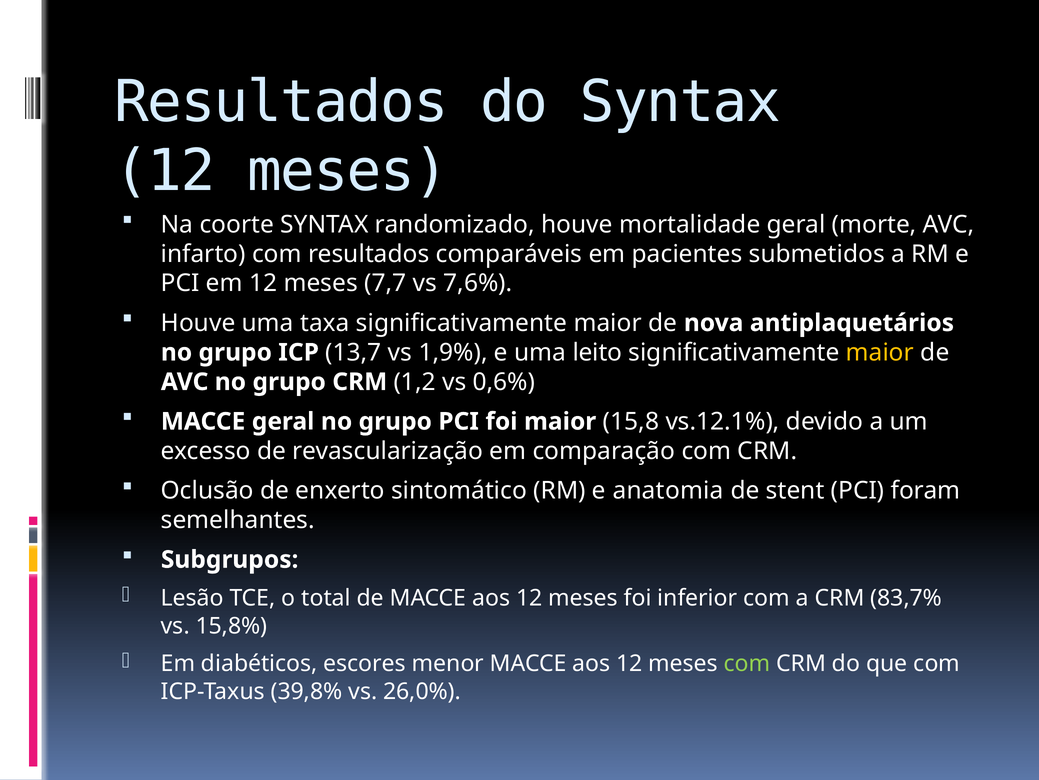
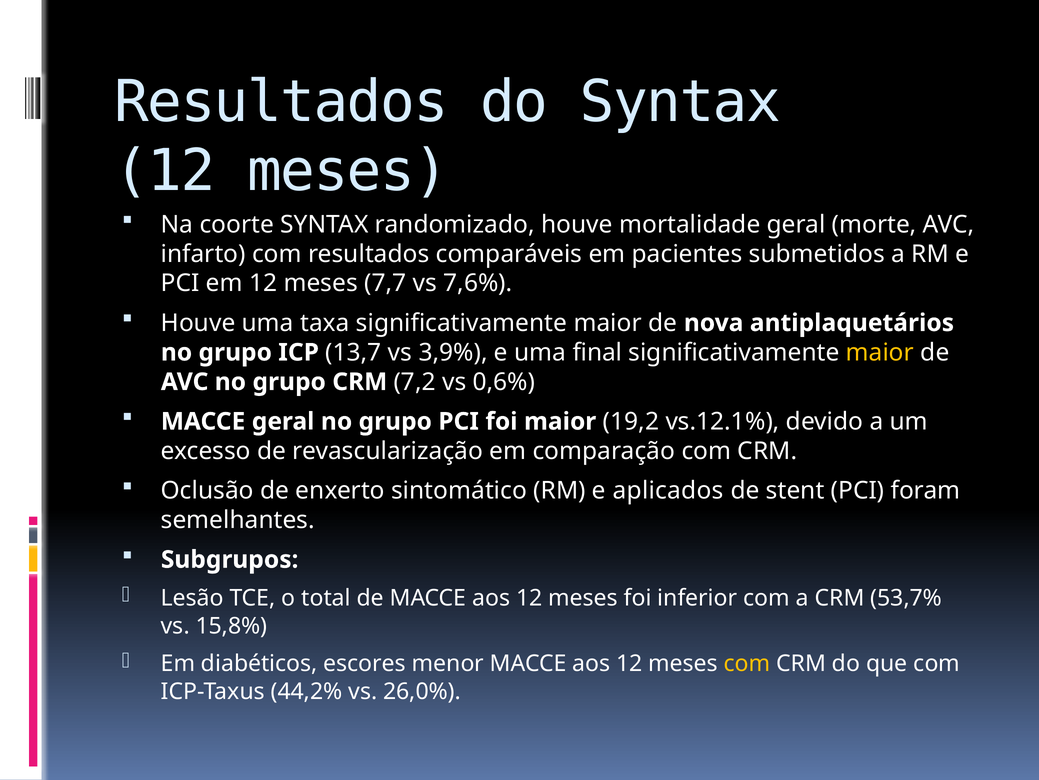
1,9%: 1,9% -> 3,9% (453, 352)
leito: leito -> final (597, 352)
1,2: 1,2 -> 7,2 (415, 382)
15,8: 15,8 -> 19,2 (631, 421)
anatomia: anatomia -> aplicados (668, 490)
83,7%: 83,7% -> 53,7% (906, 598)
com colour: light green -> yellow (747, 663)
39,8%: 39,8% -> 44,2% (307, 691)
